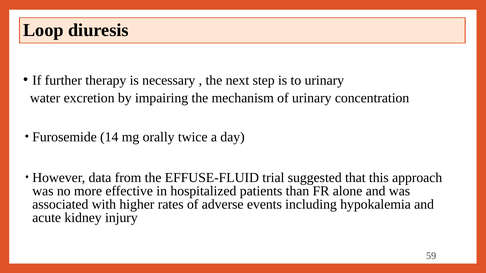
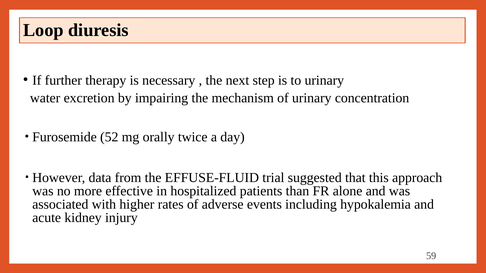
14: 14 -> 52 (109, 137)
